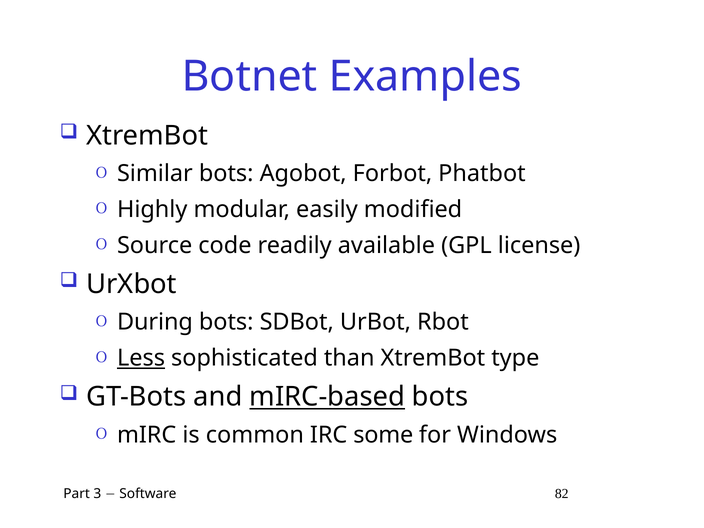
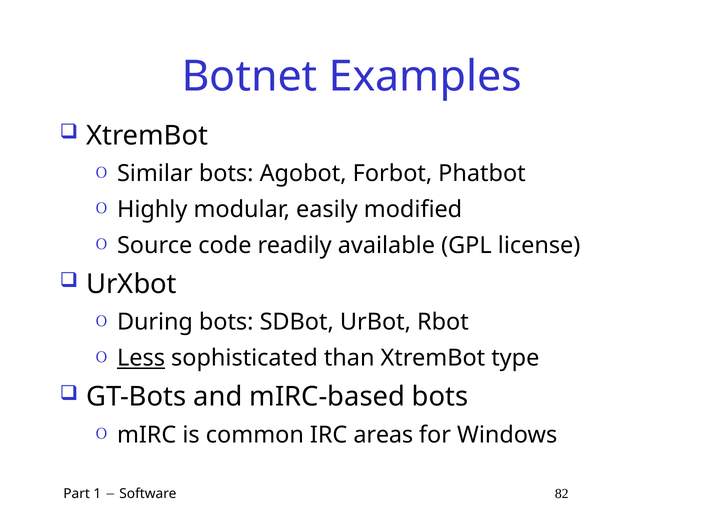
mIRC-based underline: present -> none (327, 397)
some: some -> areas (383, 435)
3: 3 -> 1 (97, 494)
